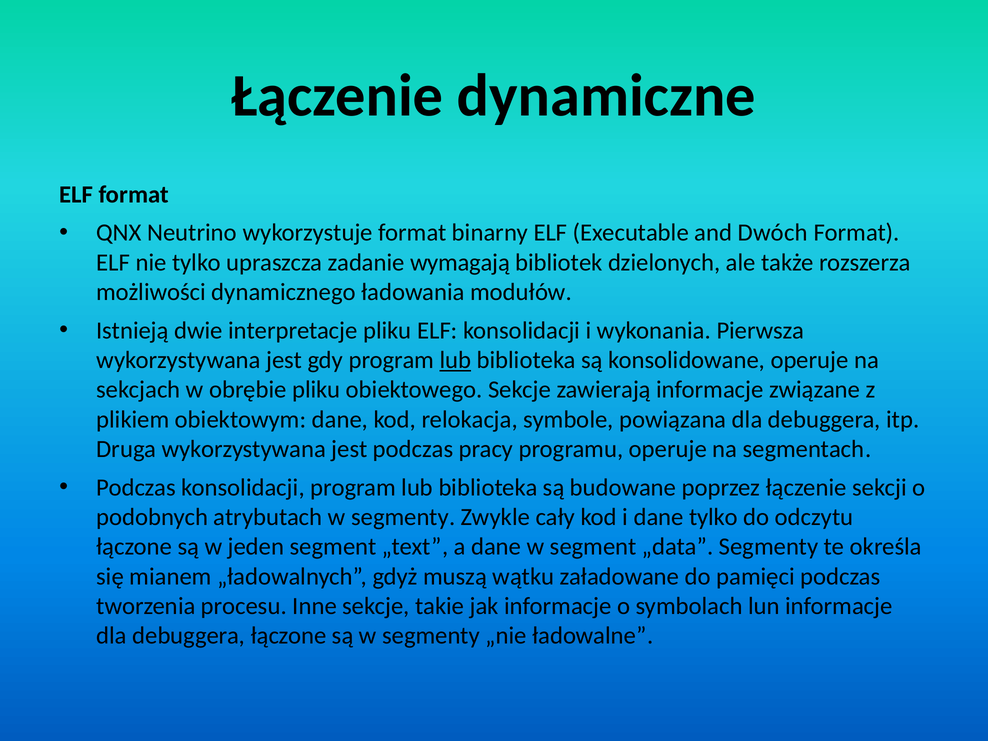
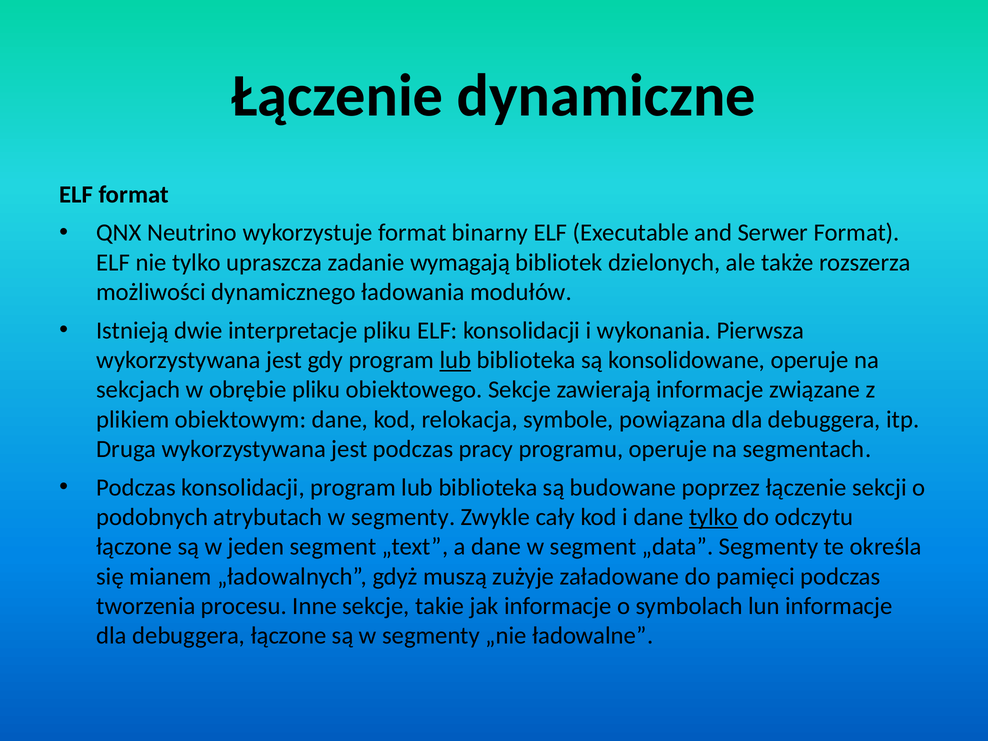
Dwóch: Dwóch -> Serwer (773, 233)
tylko underline: none -> present (714, 517)
wątku: wątku -> zużyje (523, 576)
